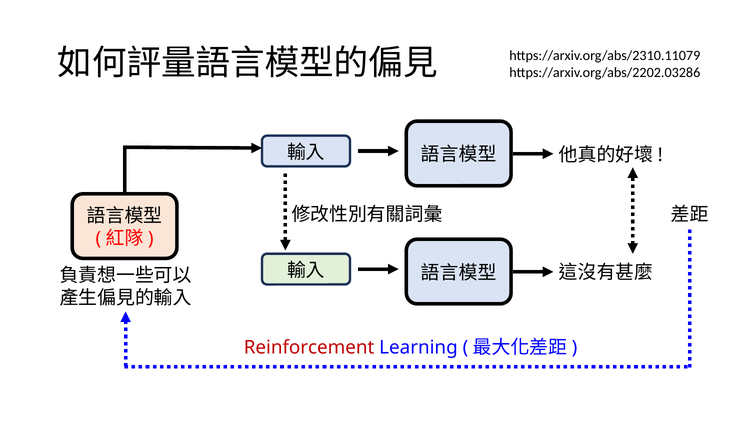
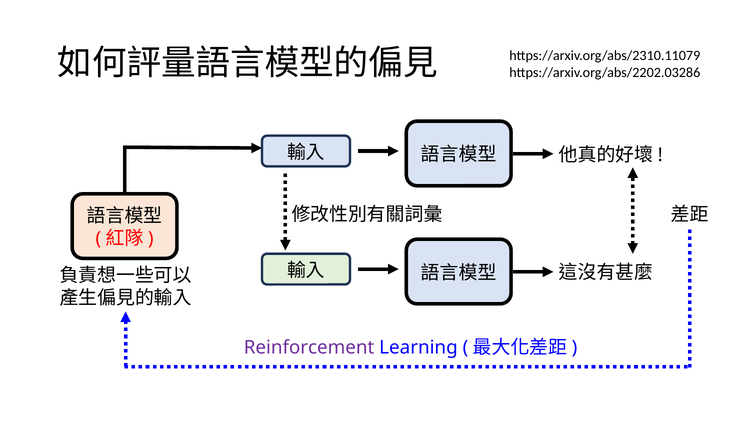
Reinforcement colour: red -> purple (309, 348)
